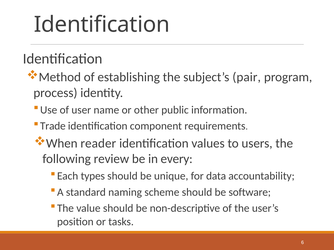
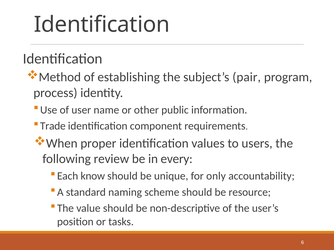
reader: reader -> proper (98, 144)
types: types -> know (93, 176)
data: data -> only (216, 176)
software: software -> resource (250, 193)
